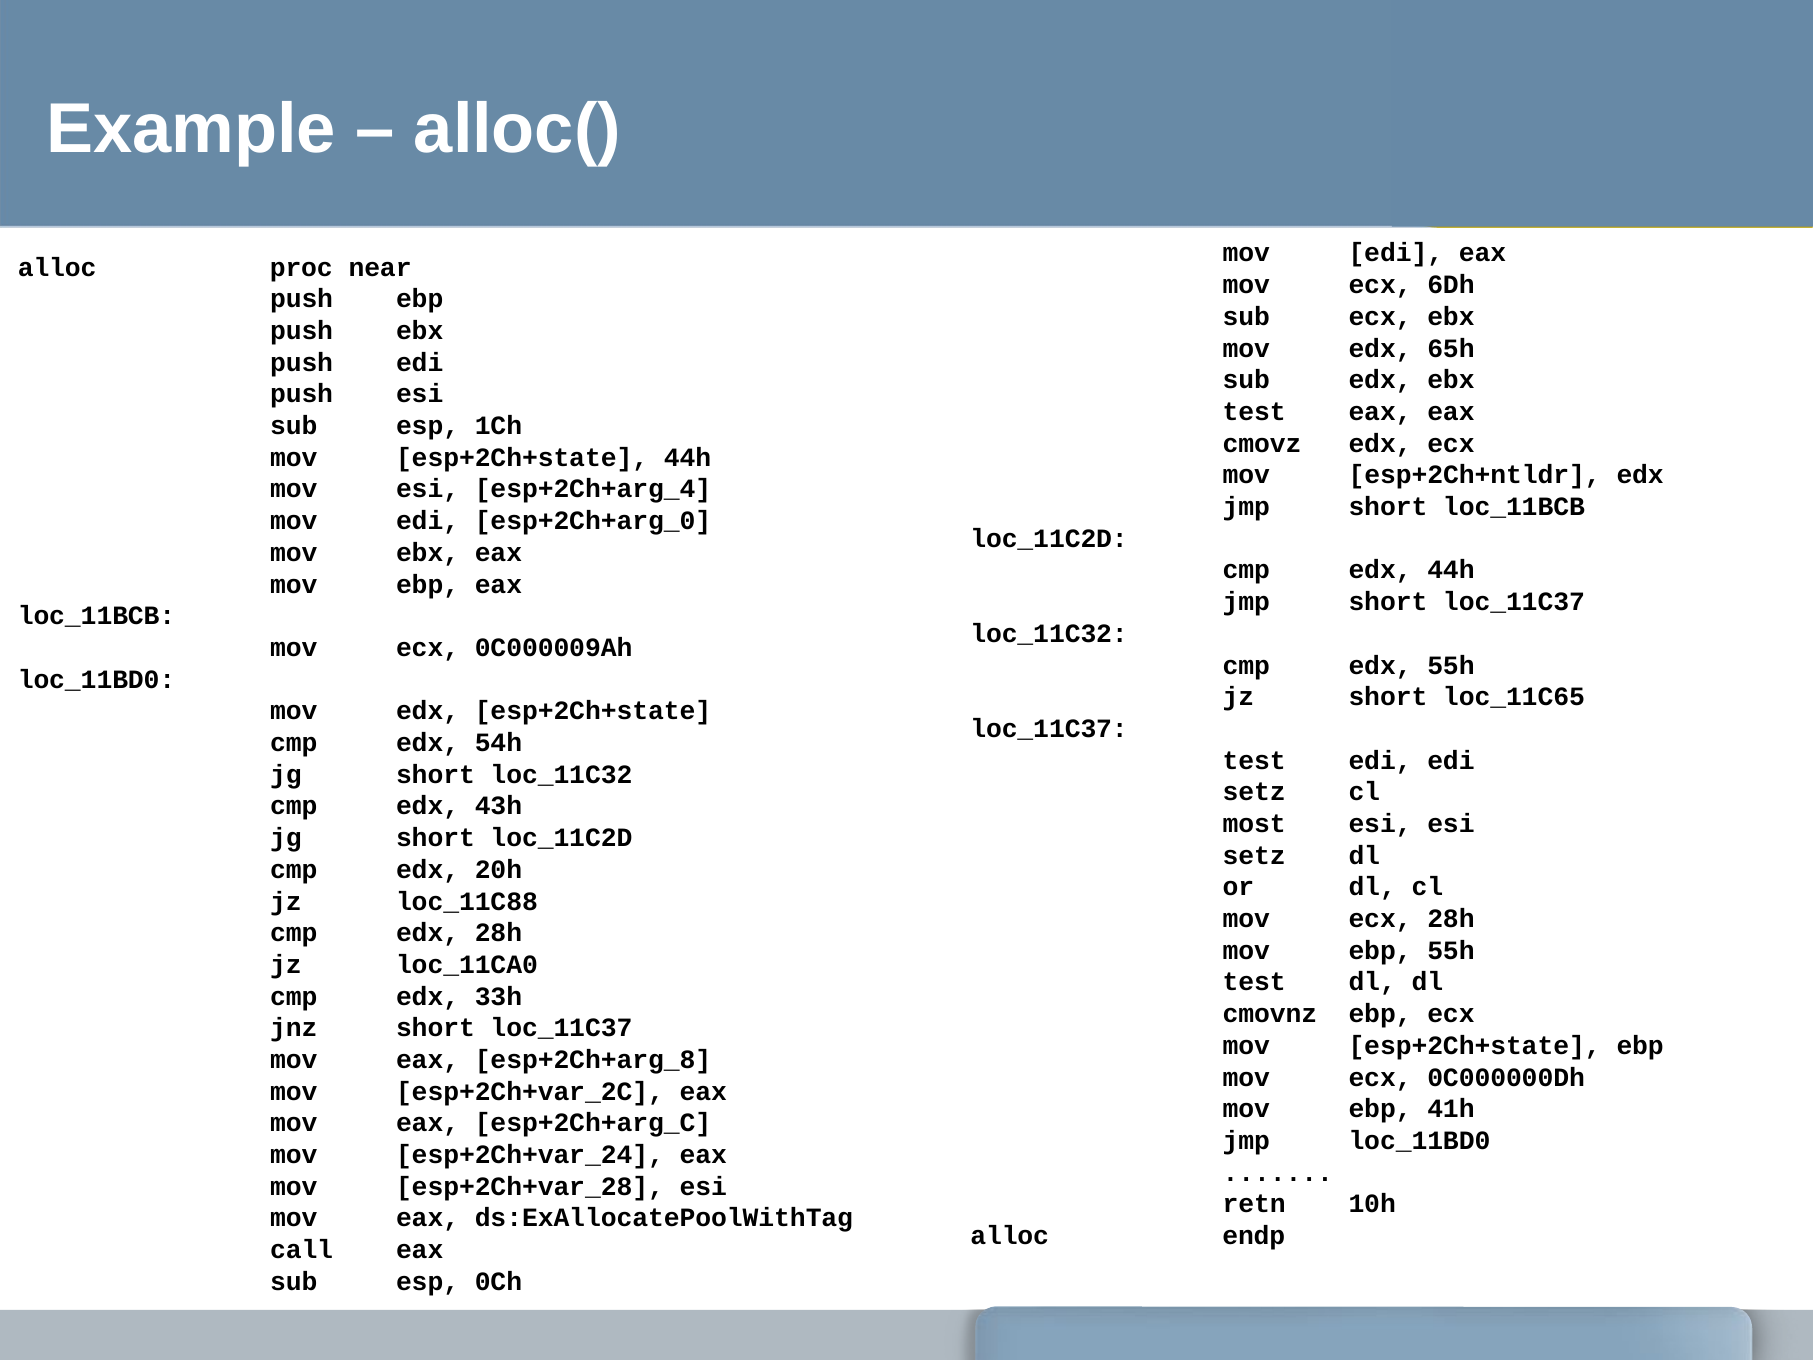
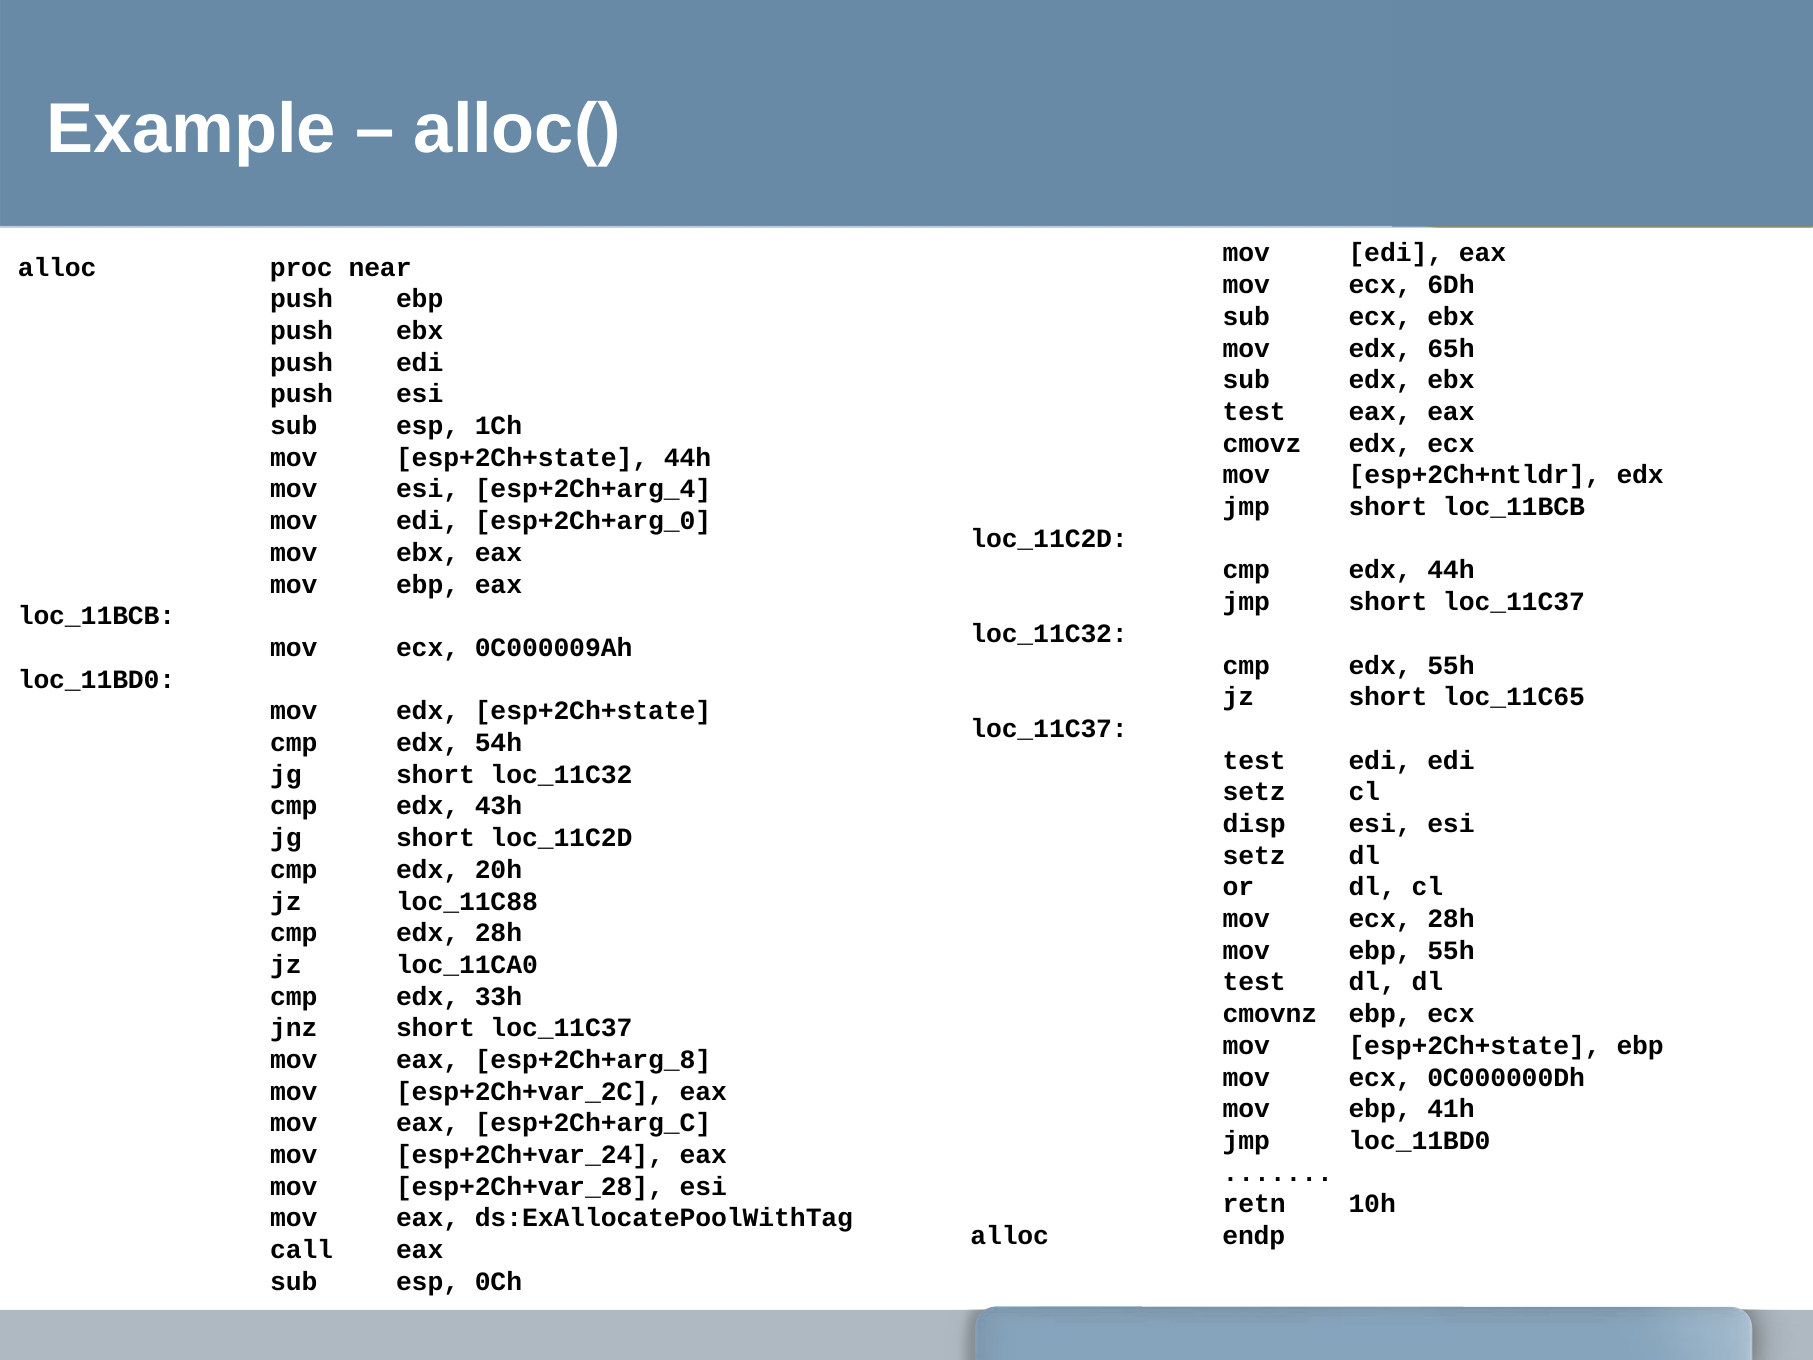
most: most -> disp (1254, 824)
